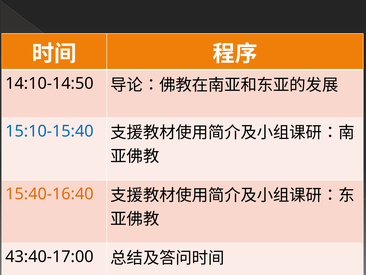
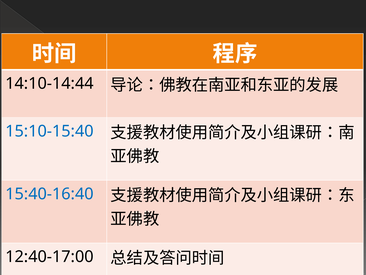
14:10-14:50: 14:10-14:50 -> 14:10-14:44 (49, 83)
15:40-16:40 colour: orange -> blue (49, 194)
43:40-17:00: 43:40-17:00 -> 12:40-17:00 (49, 256)
